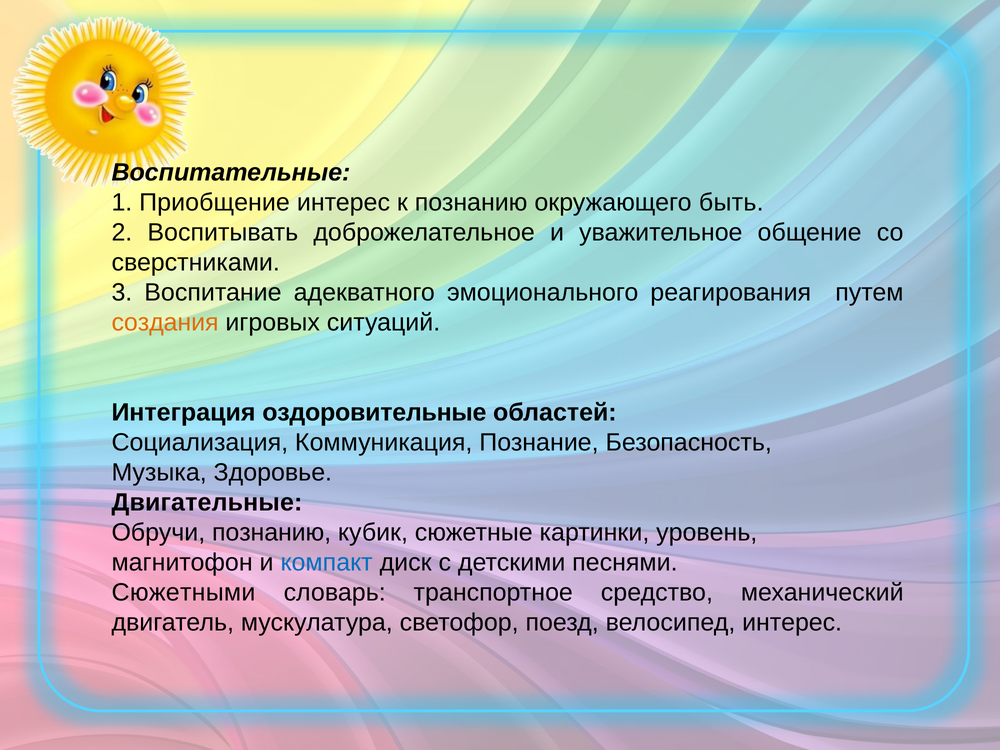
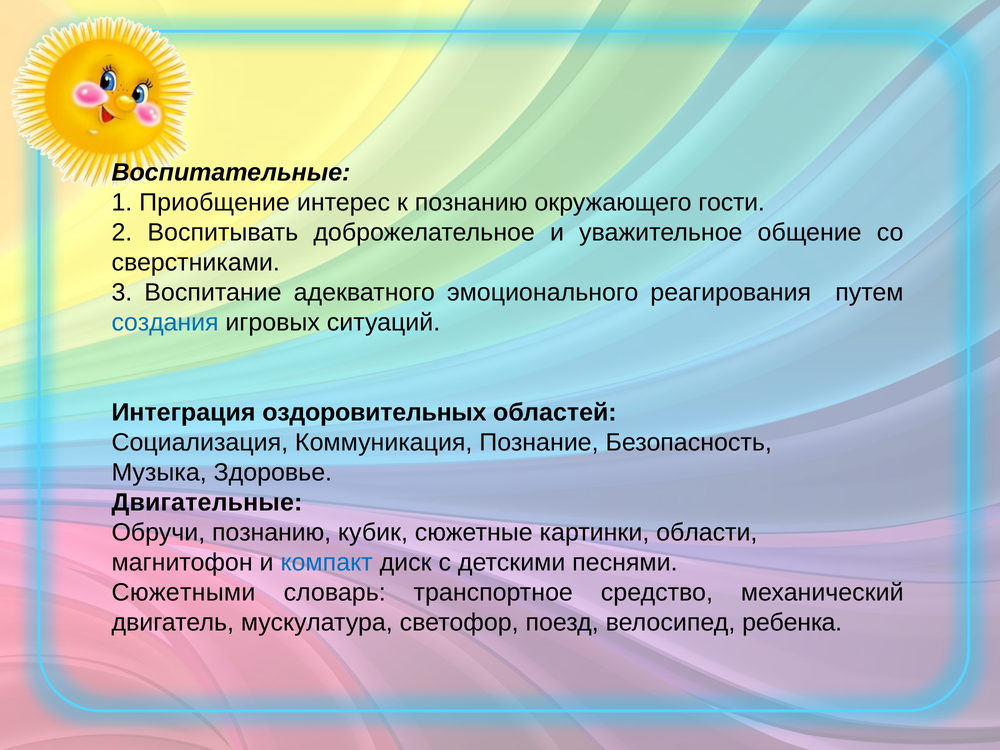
быть: быть -> гости (732, 203)
создания colour: orange -> blue (165, 323)
оздоровительные: оздоровительные -> оздоровительных (374, 413)
уровень: уровень -> области (707, 533)
велосипед интерес: интерес -> ребенка (792, 623)
